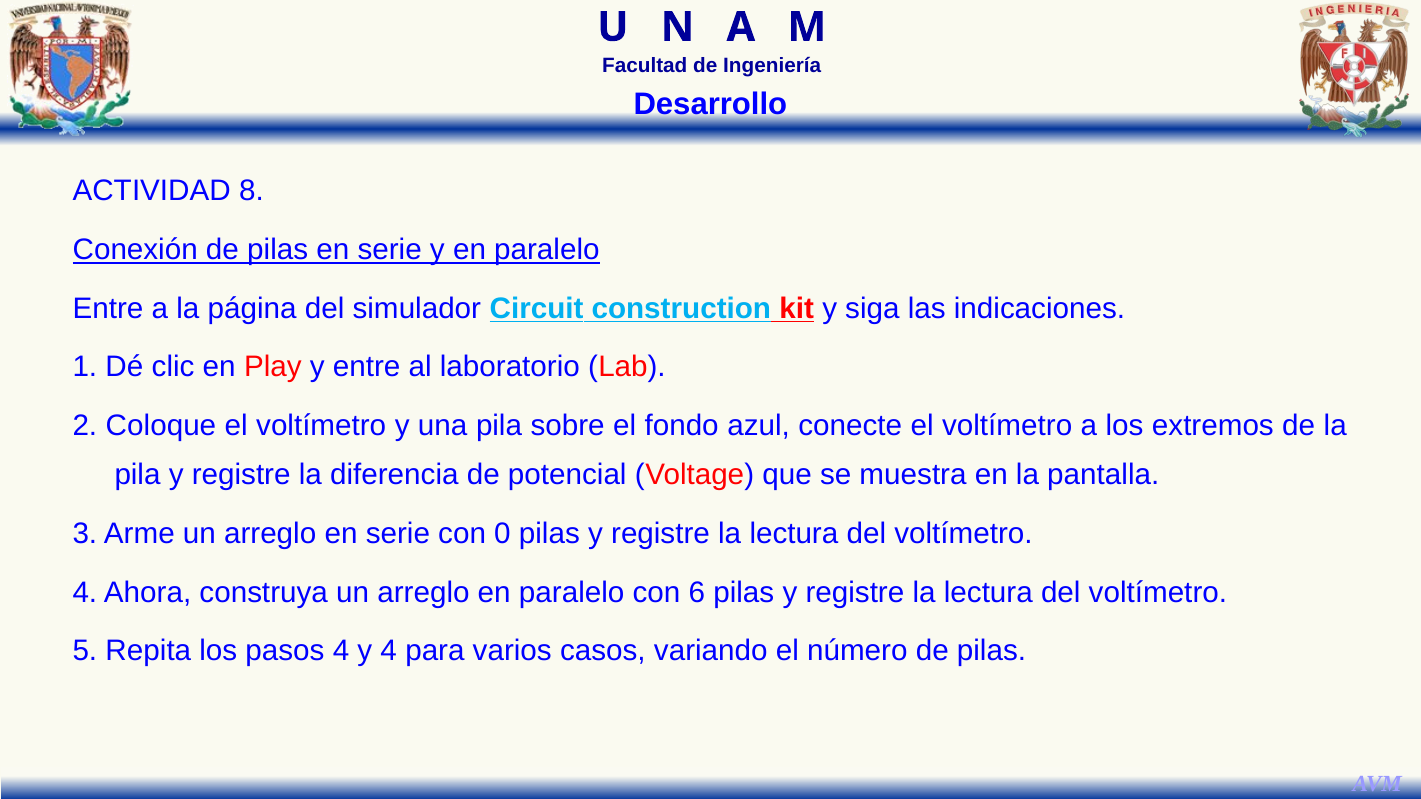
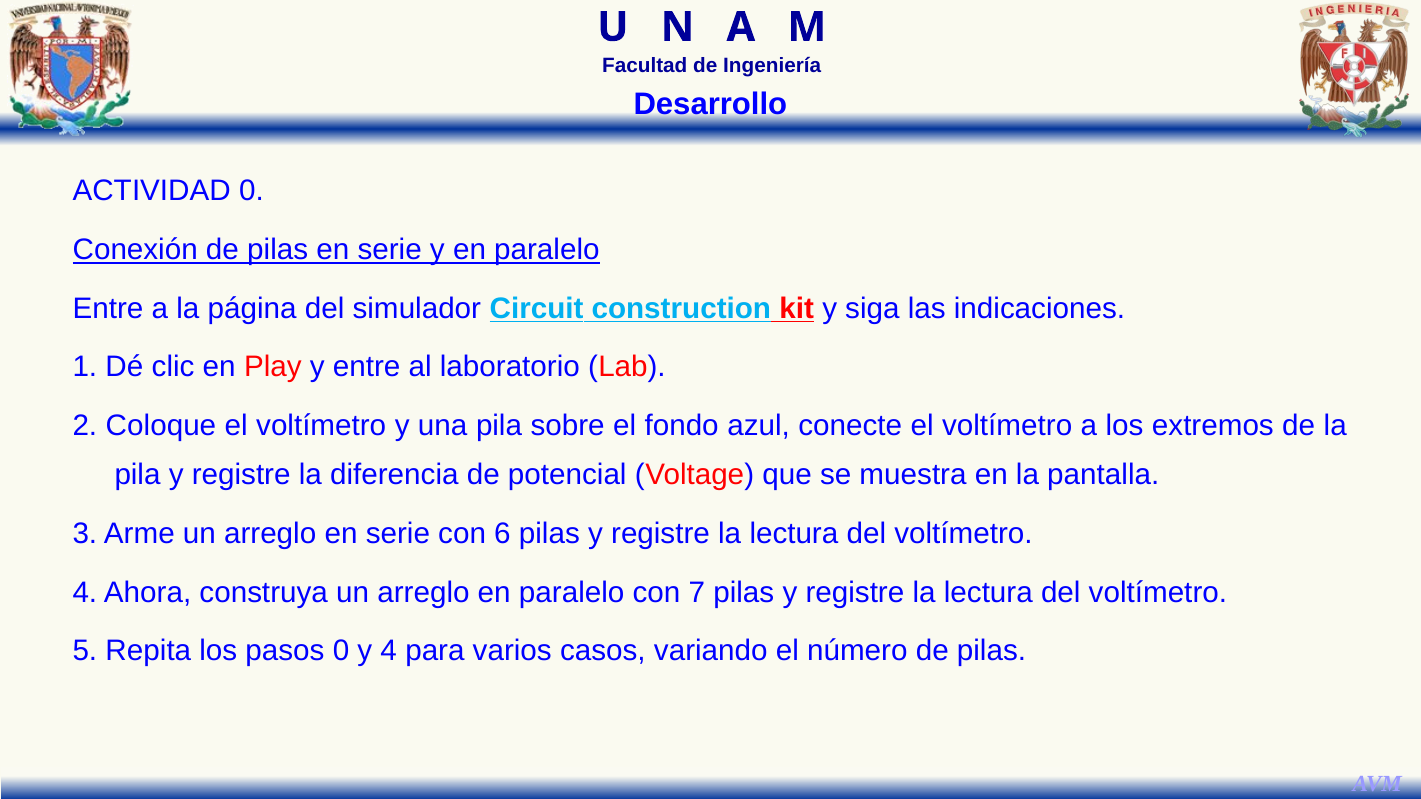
ACTIVIDAD 8: 8 -> 0 (251, 191)
0: 0 -> 6 (502, 534)
6: 6 -> 7 (697, 593)
pasos 4: 4 -> 0 (341, 651)
